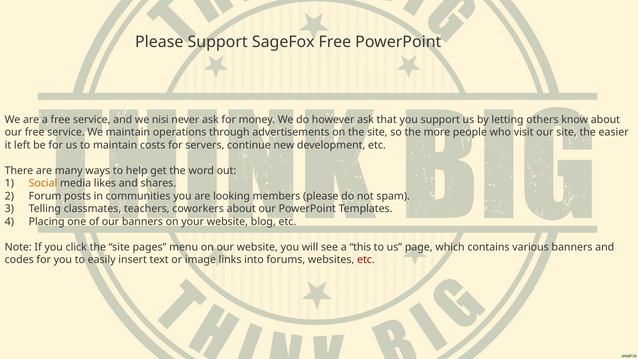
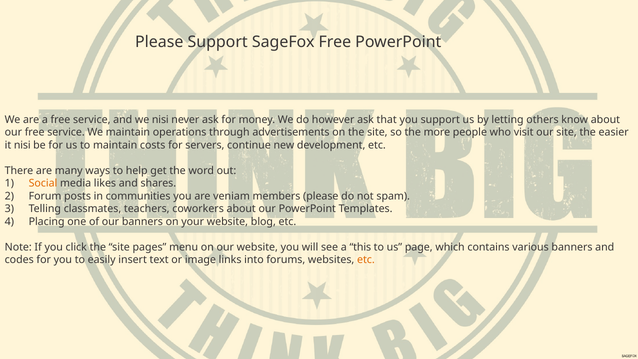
it left: left -> nisi (22, 145)
looking: looking -> veniam (232, 196)
etc colour: red -> orange (366, 260)
